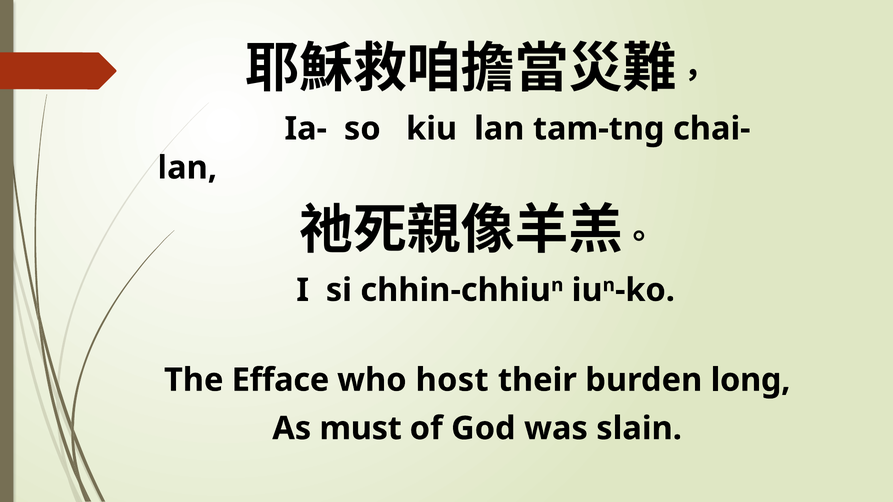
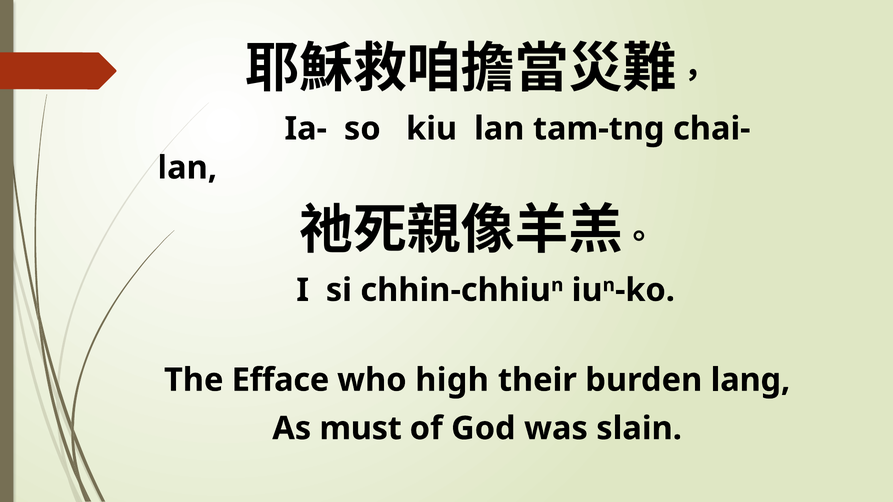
host: host -> high (452, 380)
long: long -> lang (750, 380)
